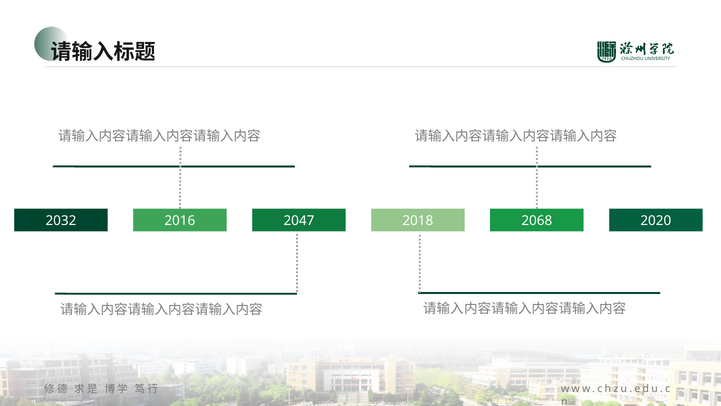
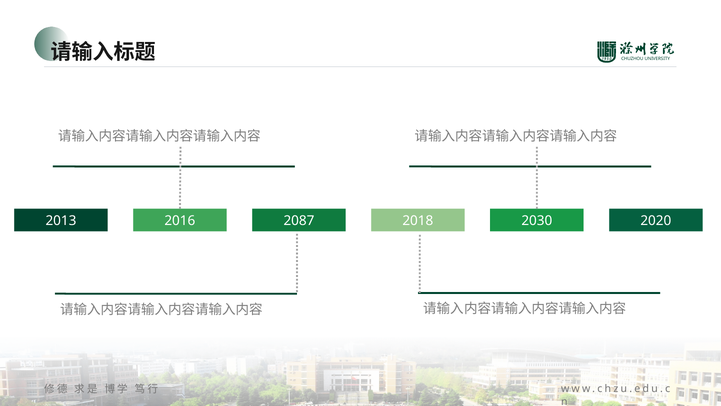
2032: 2032 -> 2013 (61, 221)
2047: 2047 -> 2087 (299, 221)
2068: 2068 -> 2030 (537, 221)
